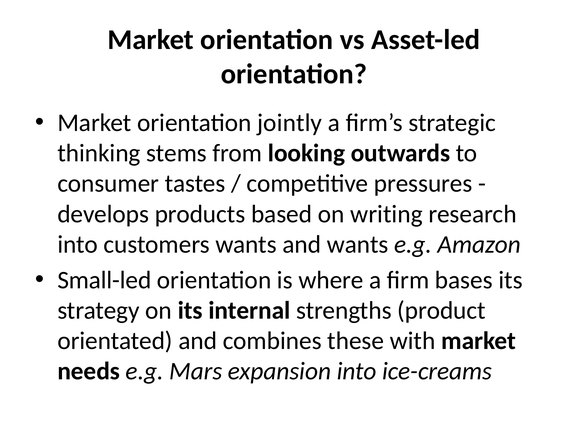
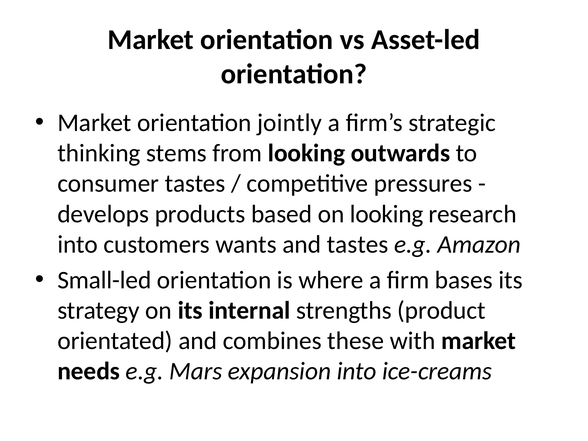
on writing: writing -> looking (387, 214)
and wants: wants -> tastes (358, 244)
